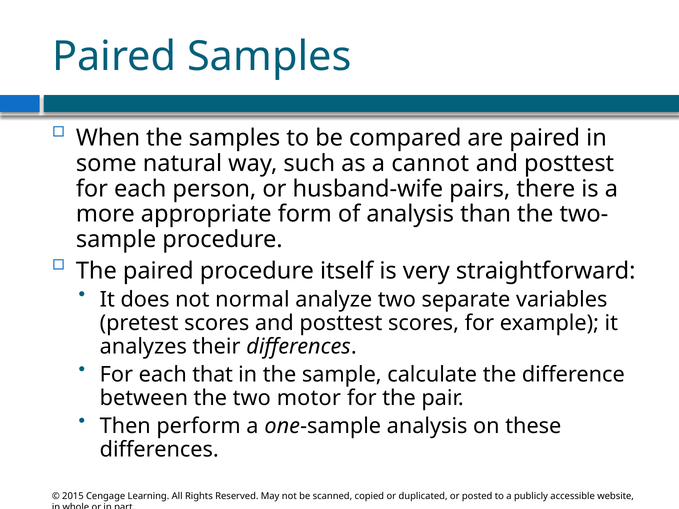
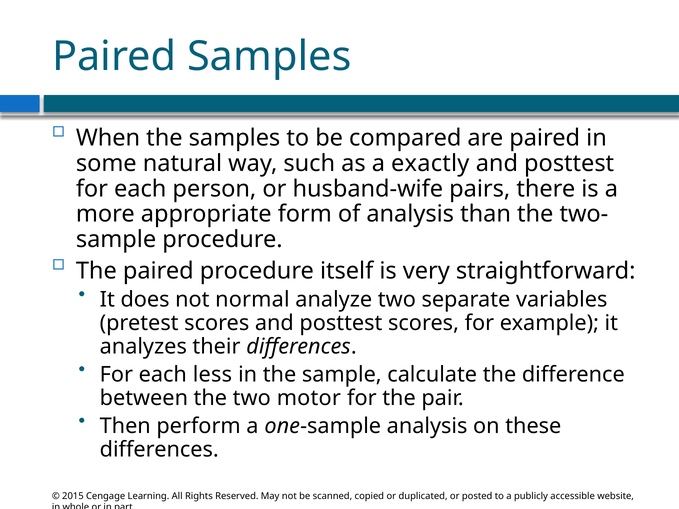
cannot: cannot -> exactly (430, 163)
that: that -> less (212, 375)
